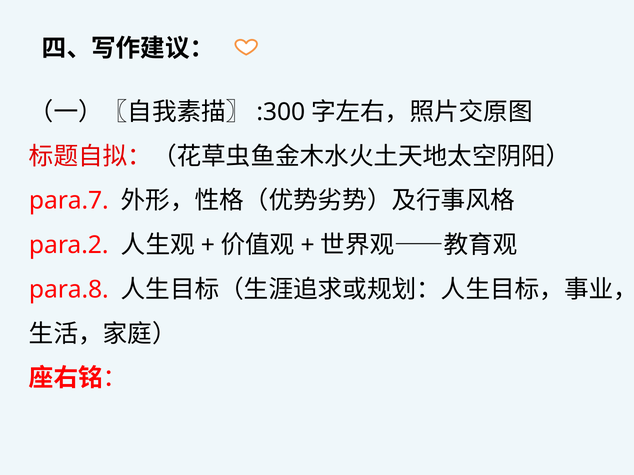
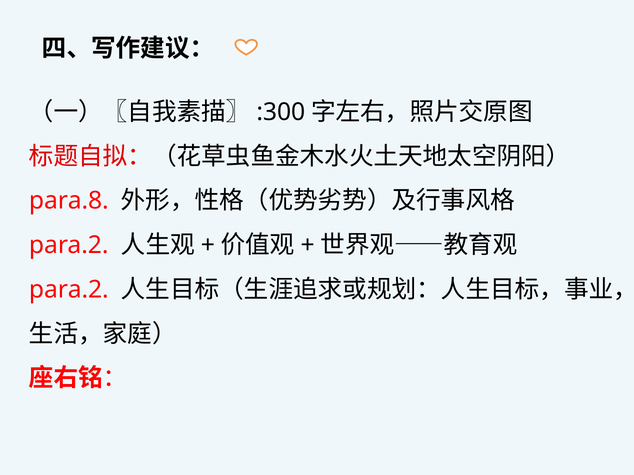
para.7: para.7 -> para.8 (69, 201)
para.8: para.8 -> para.2 (69, 290)
